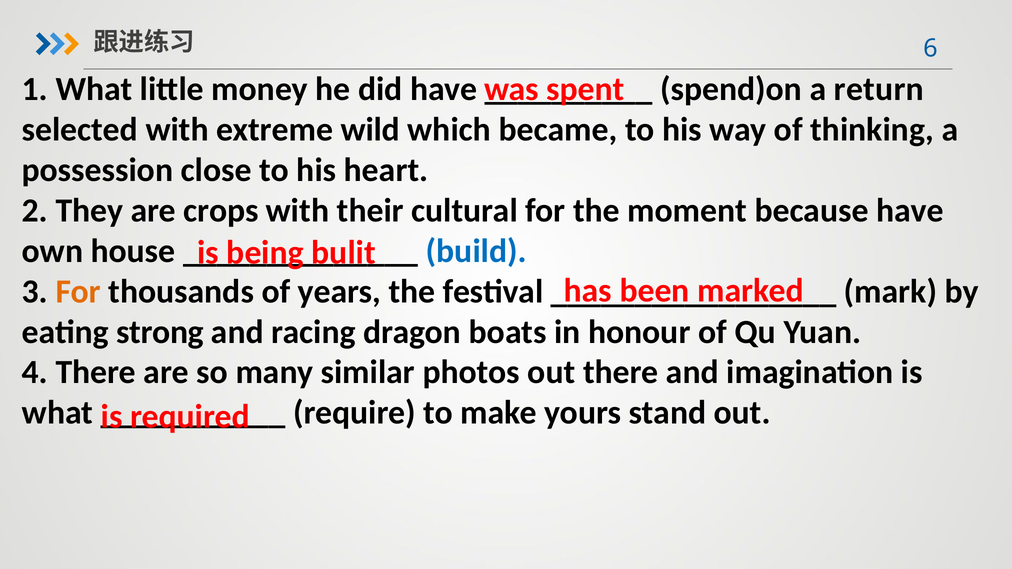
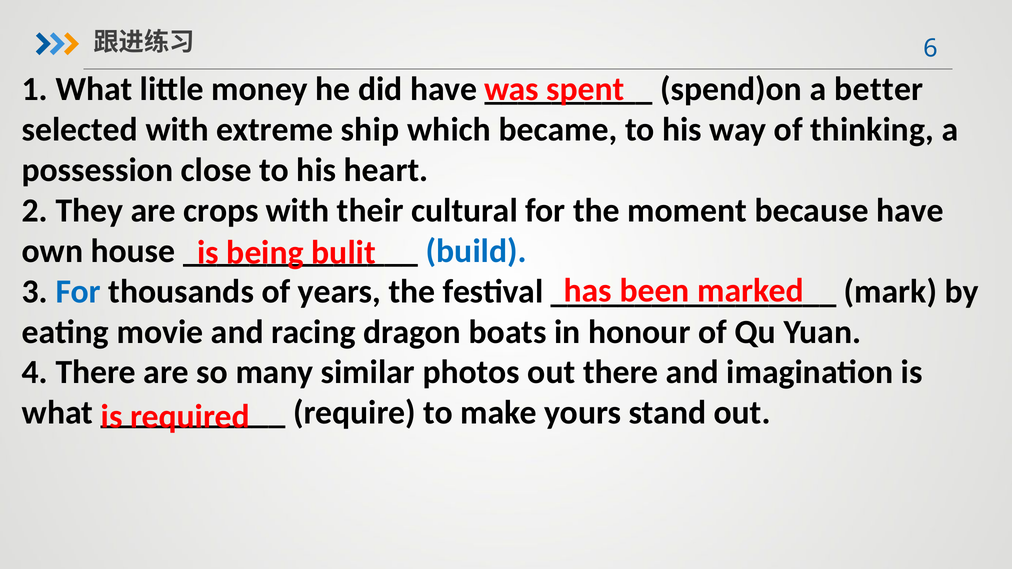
return: return -> better (879, 89)
wild: wild -> ship (370, 130)
For colour: orange -> blue (78, 292)
strong: strong -> movie (160, 332)
